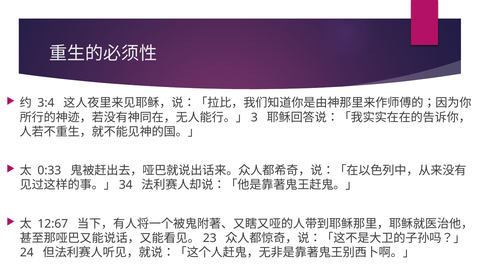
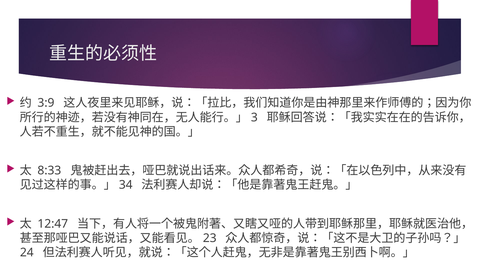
3:4: 3:4 -> 3:9 (46, 103)
0:33: 0:33 -> 8:33 (49, 171)
12:67: 12:67 -> 12:47 (53, 224)
